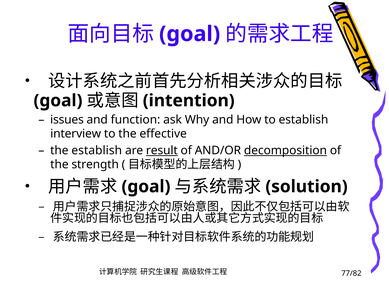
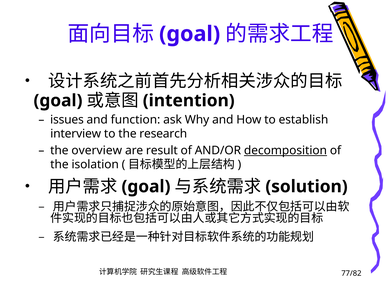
effective: effective -> research (163, 134)
the establish: establish -> overview (97, 150)
result underline: present -> none (162, 150)
strength: strength -> isolation (95, 164)
